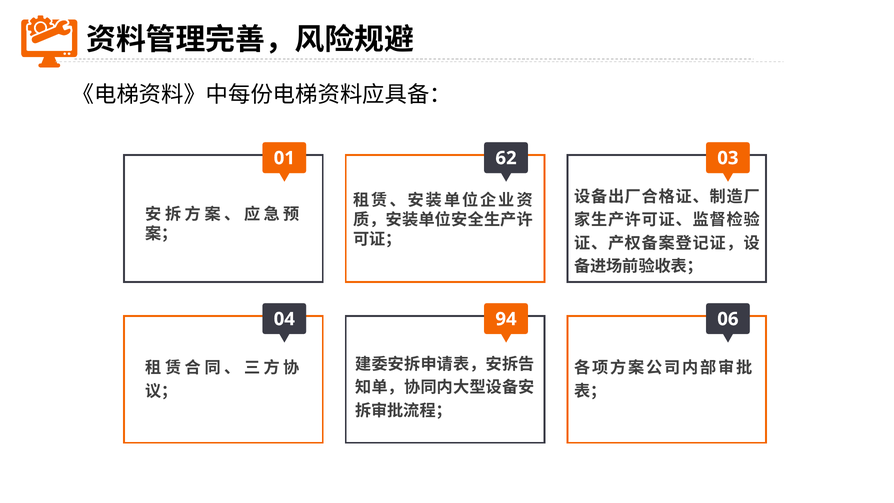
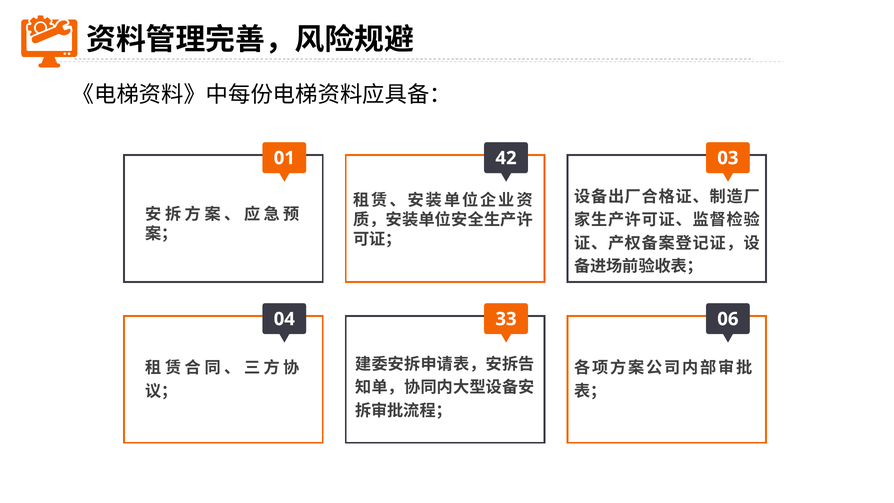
62: 62 -> 42 (506, 158)
94: 94 -> 33 (506, 319)
